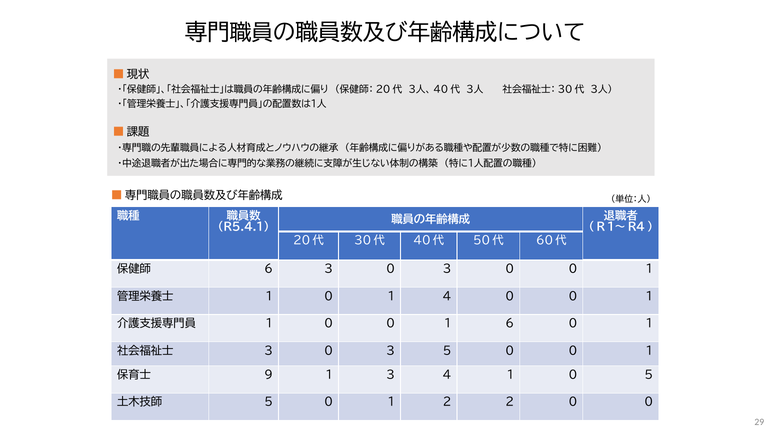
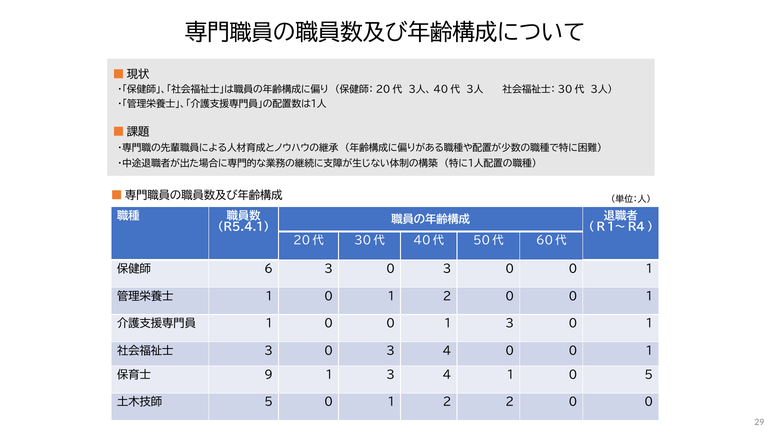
1 0 1 4: 4 -> 2 (447, 296)
0 1 6: 6 -> 3 (510, 324)
0 3 5: 5 -> 4 (447, 351)
